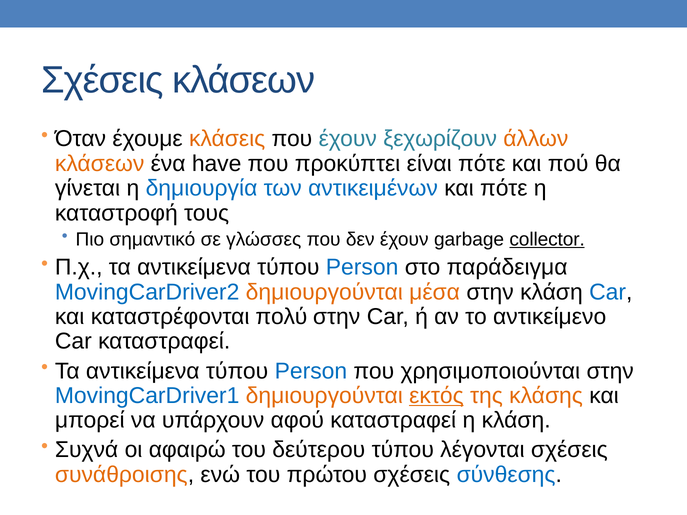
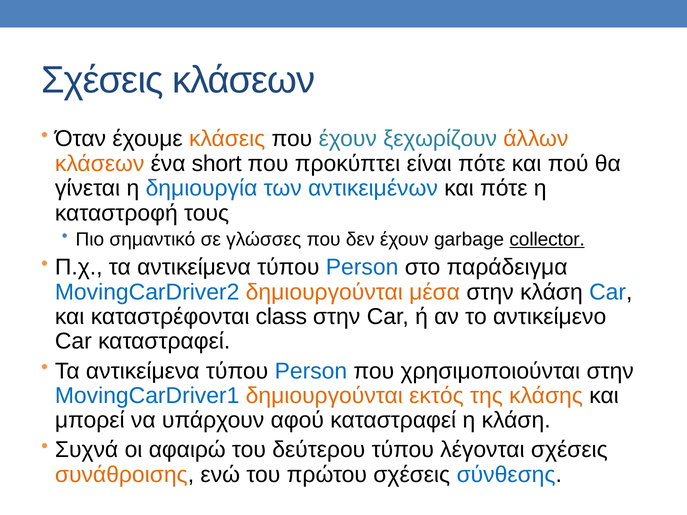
have: have -> short (217, 164)
πολύ: πολύ -> class (281, 317)
εκτός underline: present -> none (436, 396)
